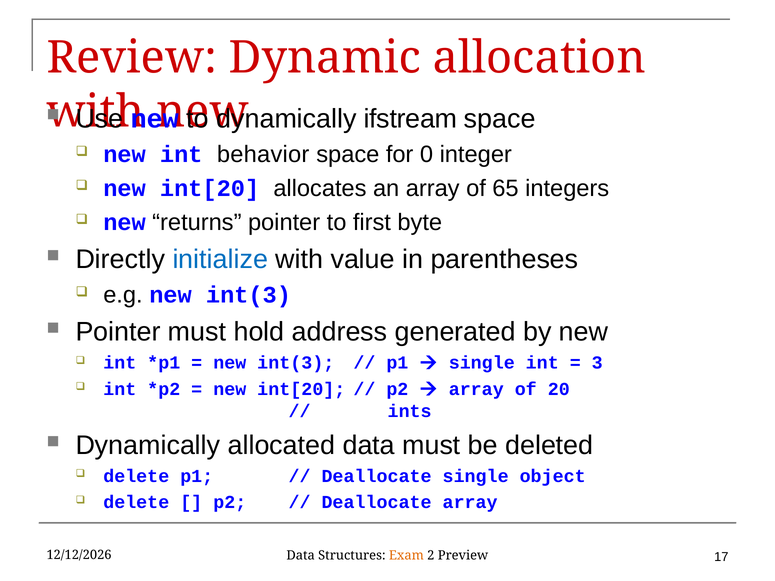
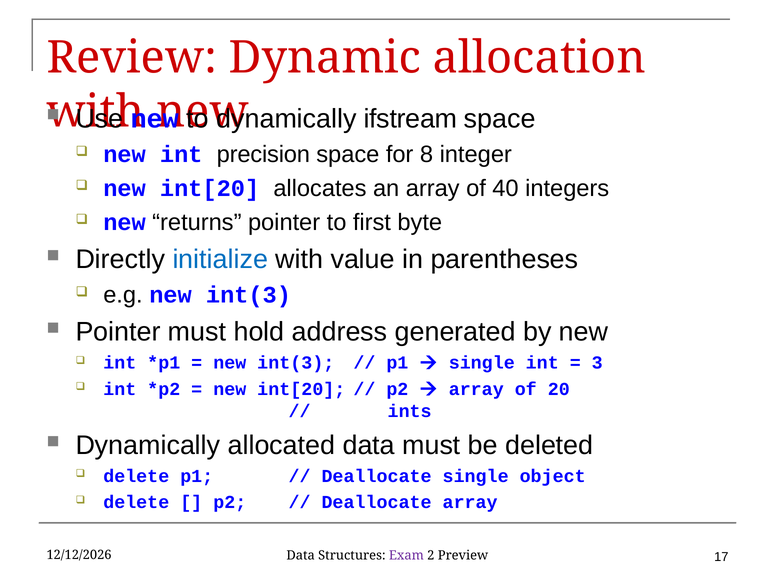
behavior: behavior -> precision (263, 154)
0: 0 -> 8 (427, 154)
65: 65 -> 40 (505, 188)
Exam colour: orange -> purple (406, 556)
